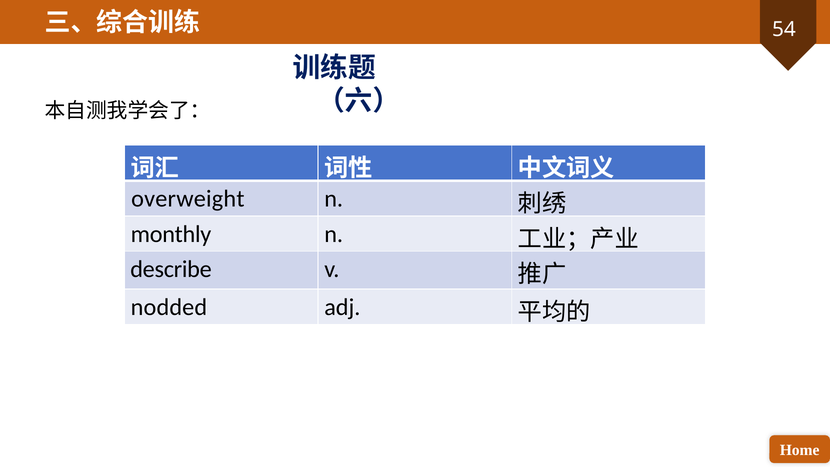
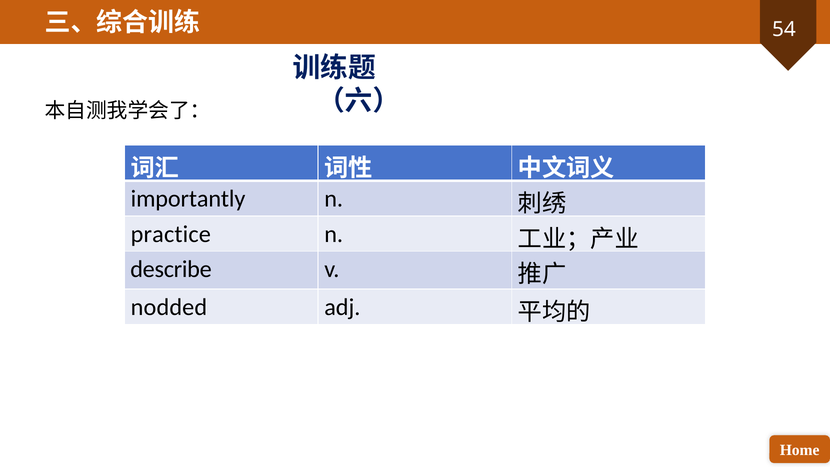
overweight: overweight -> importantly (188, 199)
monthly: monthly -> practice (171, 234)
